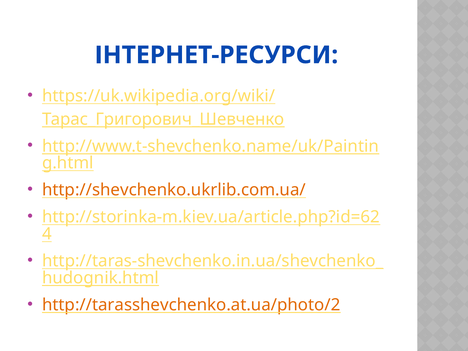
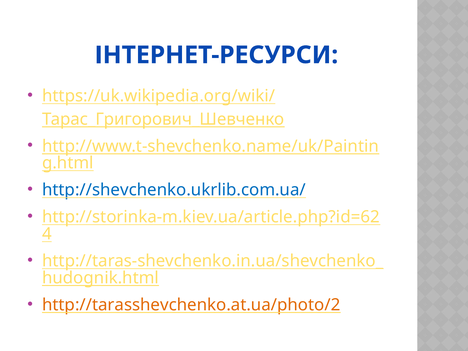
http://shevchenko.ukrlib.com.ua/ colour: orange -> blue (174, 190)
